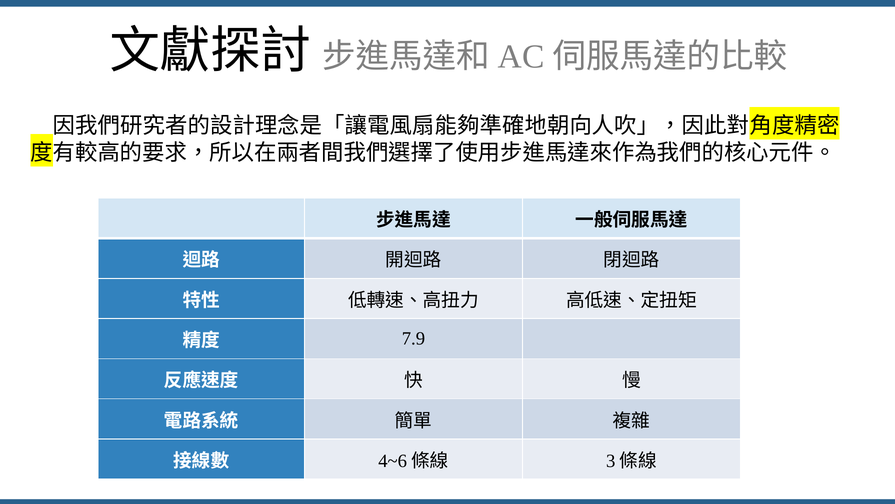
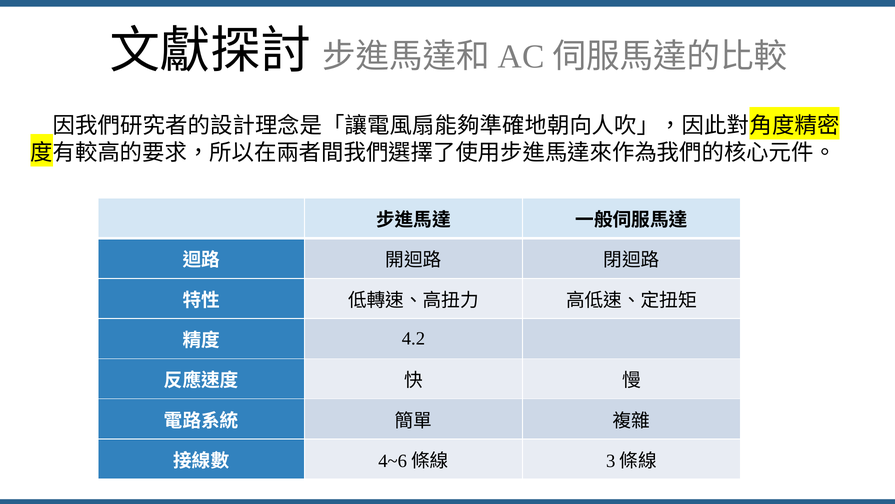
7.9: 7.9 -> 4.2 (413, 338)
